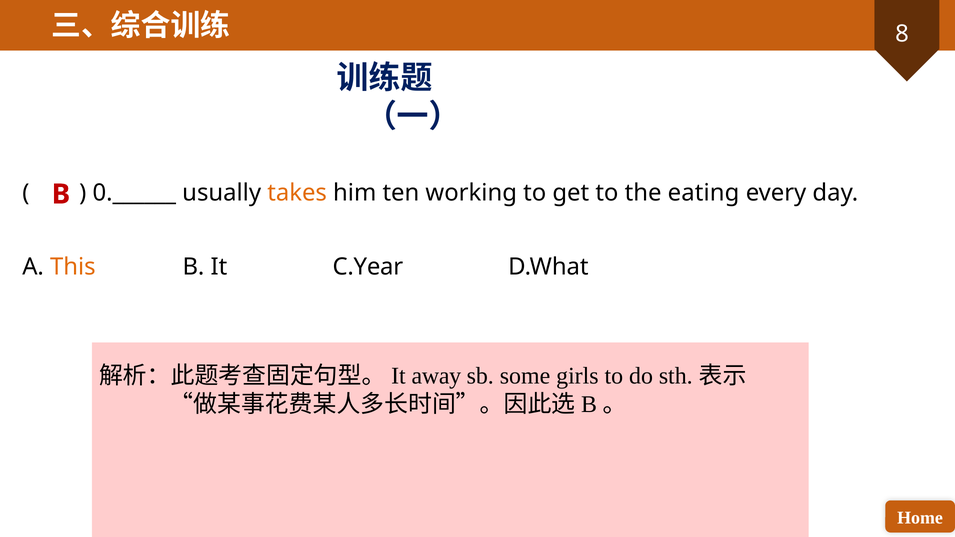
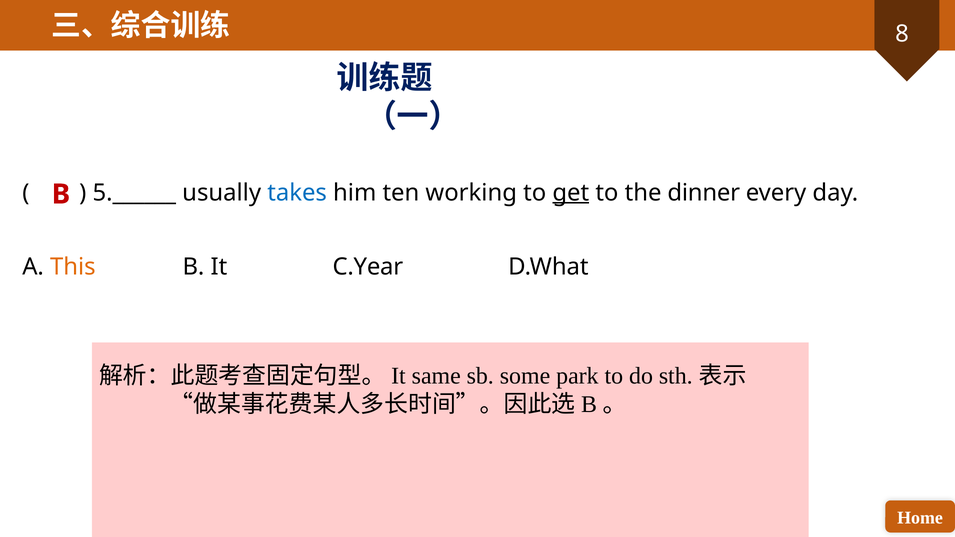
0.______: 0.______ -> 5.______ (134, 193)
takes colour: orange -> blue (297, 193)
get underline: none -> present (571, 193)
eating: eating -> dinner (704, 193)
away: away -> same (436, 376)
girls: girls -> park (577, 376)
